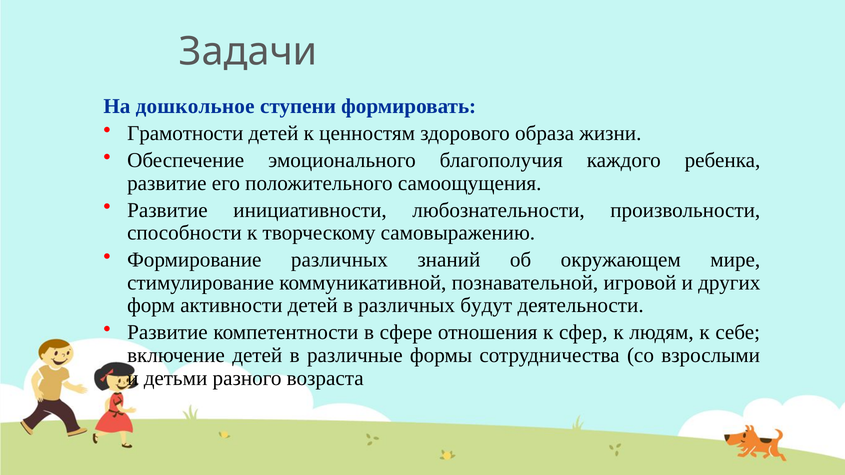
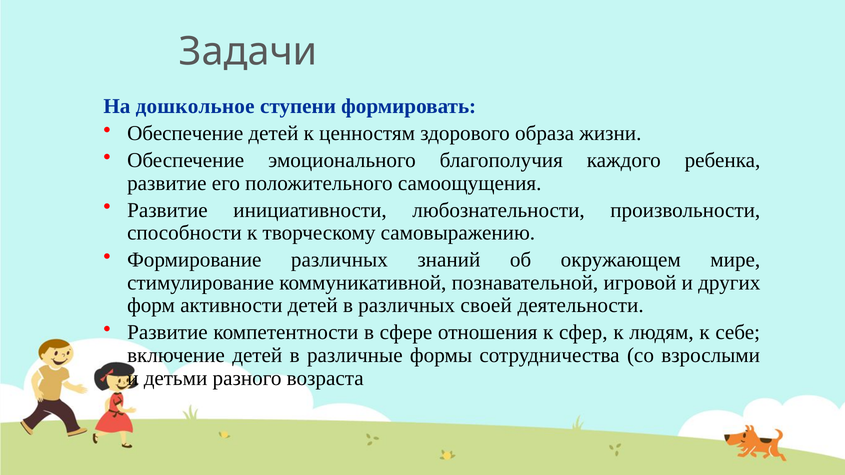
Грамотности: Грамотности -> Обеспечение (185, 133)
будут: будут -> своей (486, 306)
